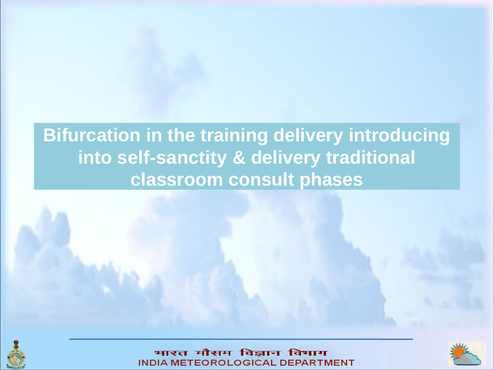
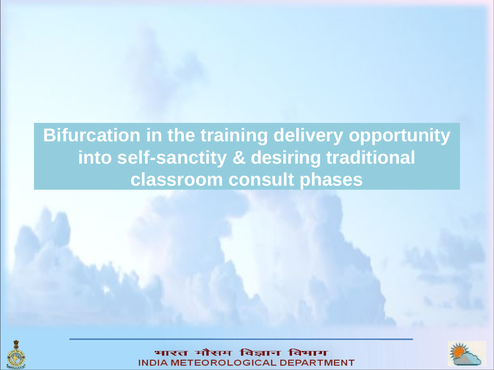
introducing: introducing -> opportunity (400, 136)
delivery: delivery -> desiring (286, 158)
